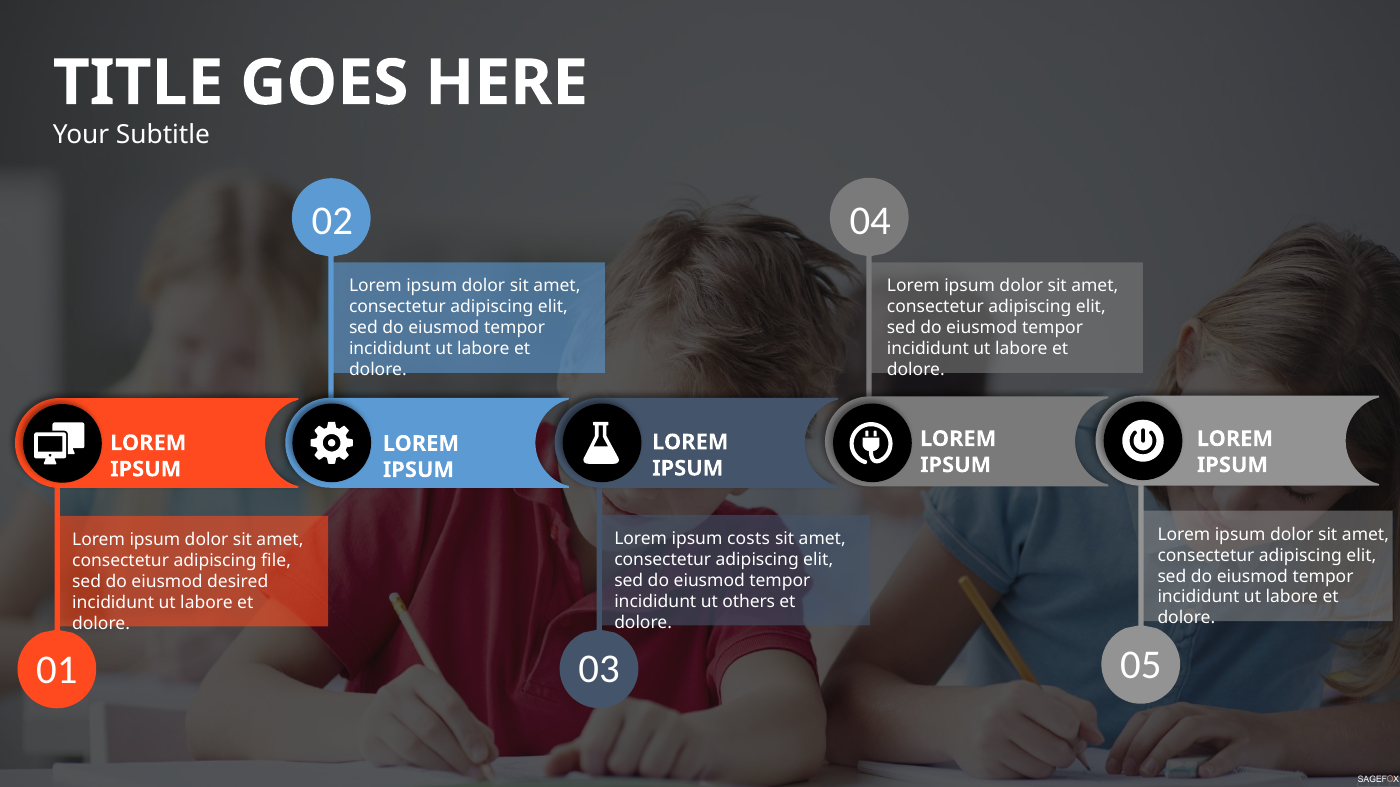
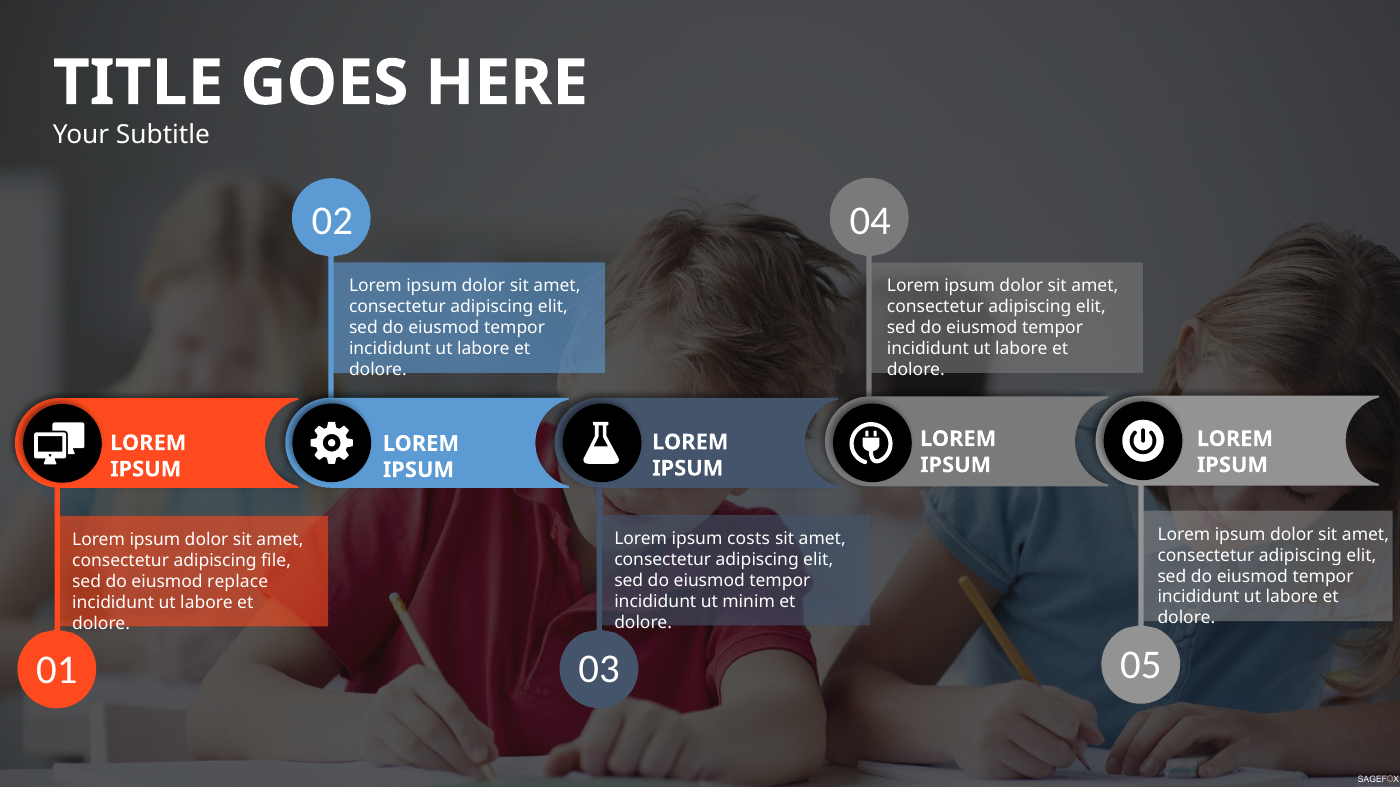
desired: desired -> replace (238, 582)
others: others -> minim (749, 602)
